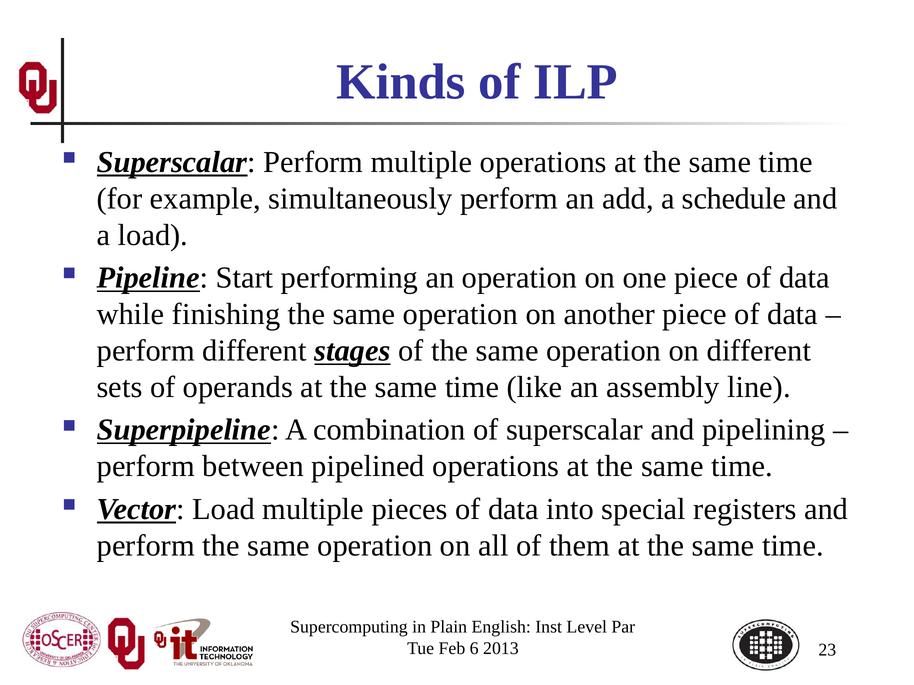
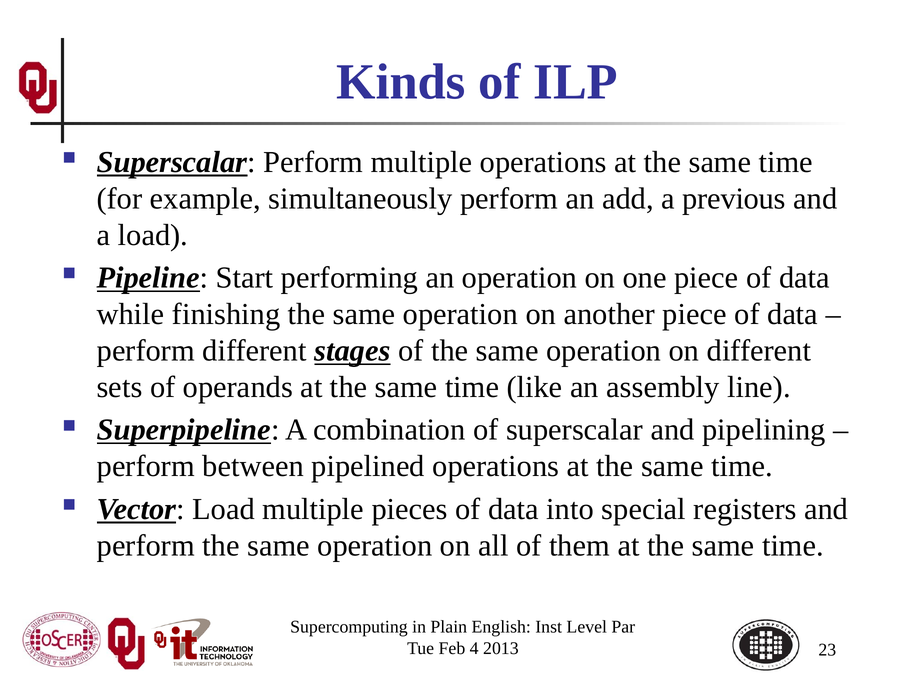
schedule: schedule -> previous (734, 199)
6: 6 -> 4 (474, 649)
